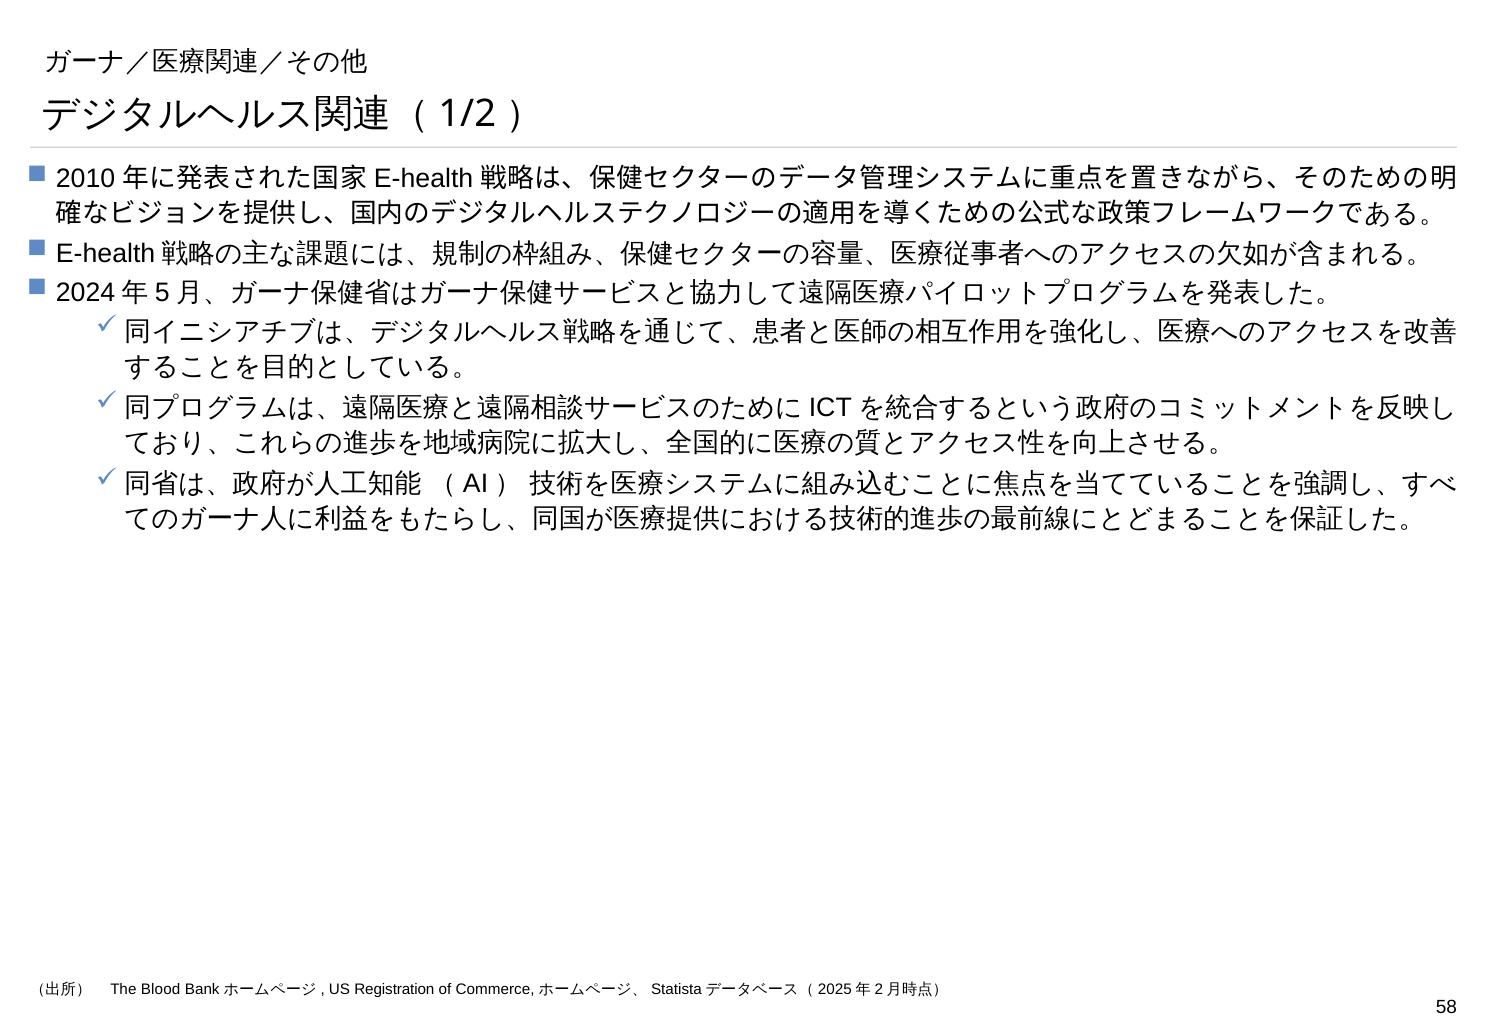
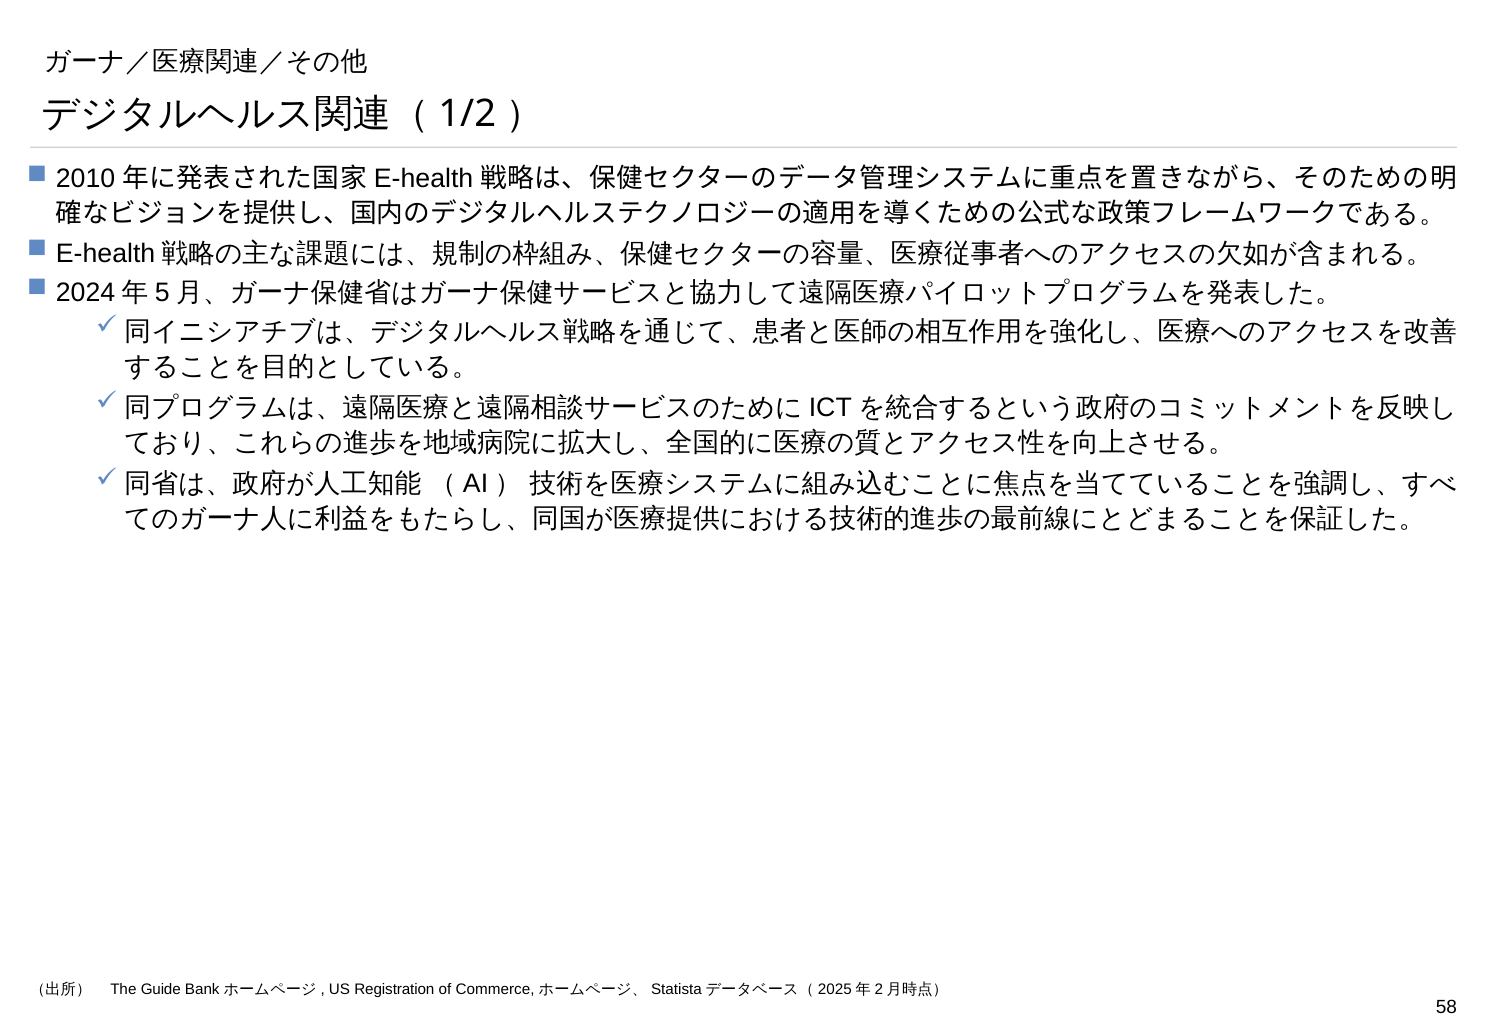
Blood: Blood -> Guide (161, 990)
